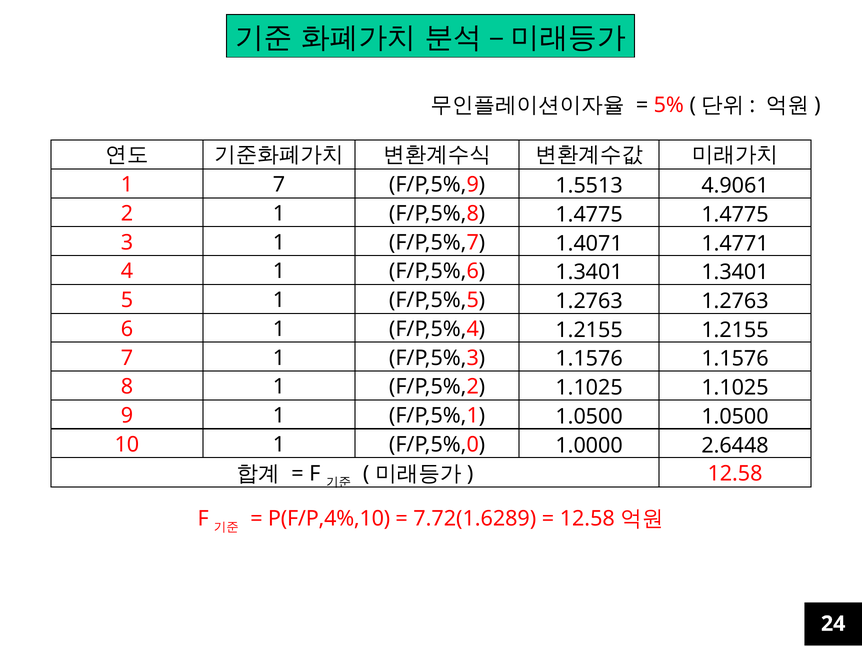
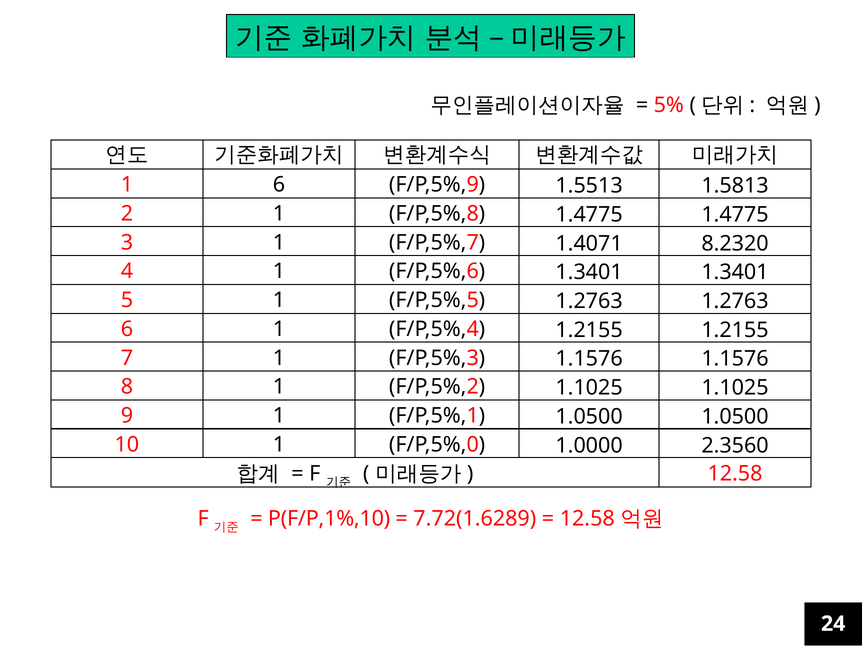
1 7: 7 -> 6 (279, 185)
4.9061: 4.9061 -> 1.5813 (735, 186)
1.4771: 1.4771 -> 8.2320 (735, 243)
2.6448: 2.6448 -> 2.3560 (735, 445)
P(F/P,4%,10: P(F/P,4%,10 -> P(F/P,1%,10 (329, 518)
